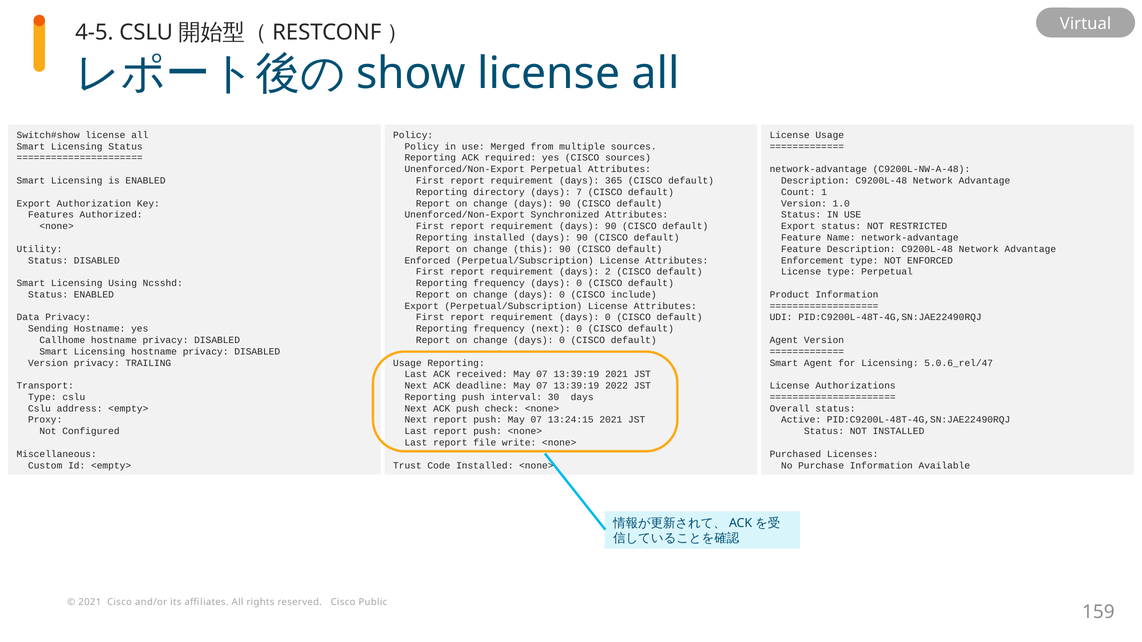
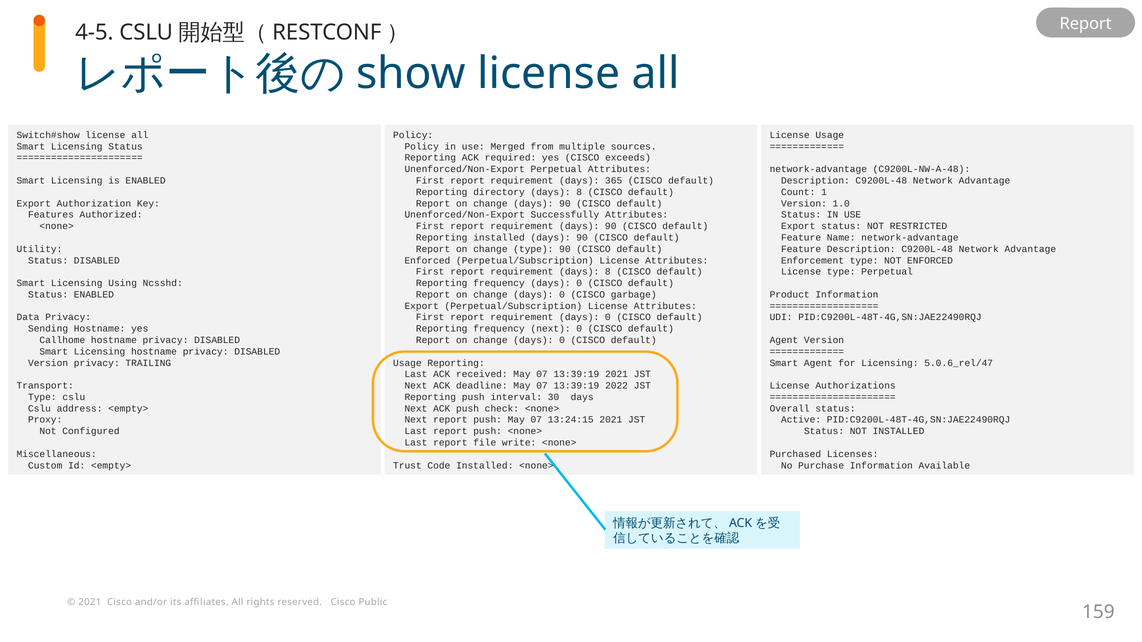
Virtual: Virtual -> Report (1086, 24)
CISCO sources: sources -> exceeds (628, 158)
7: 7 -> 8 (579, 192)
Synchronized: Synchronized -> Successfully (565, 215)
change this: this -> type (533, 249)
requirement days 2: 2 -> 8 (608, 272)
include: include -> garbage (634, 295)
